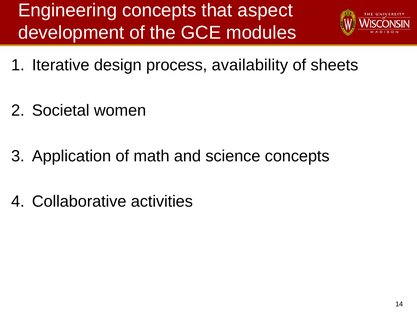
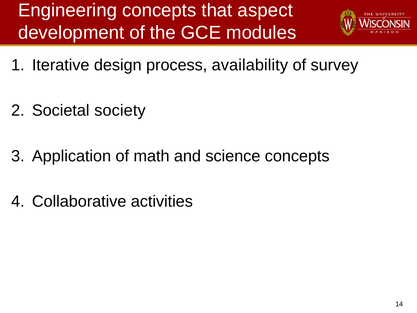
sheets: sheets -> survey (334, 65)
women: women -> society (120, 111)
